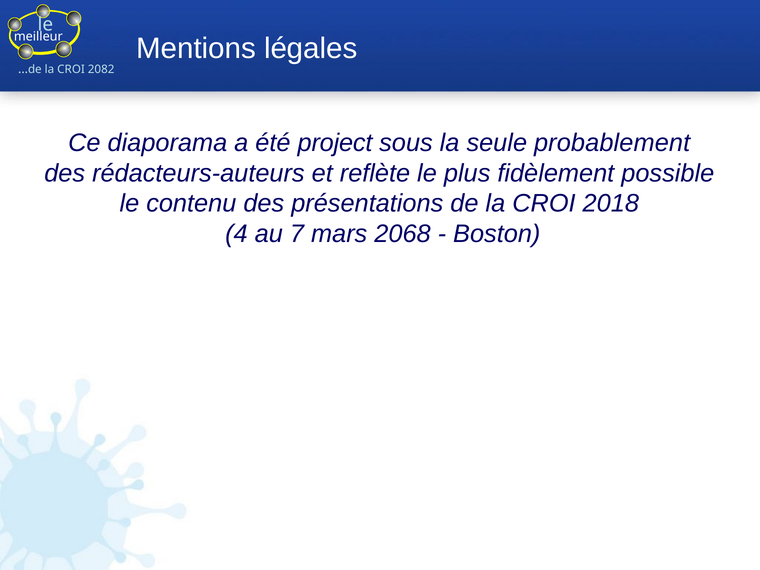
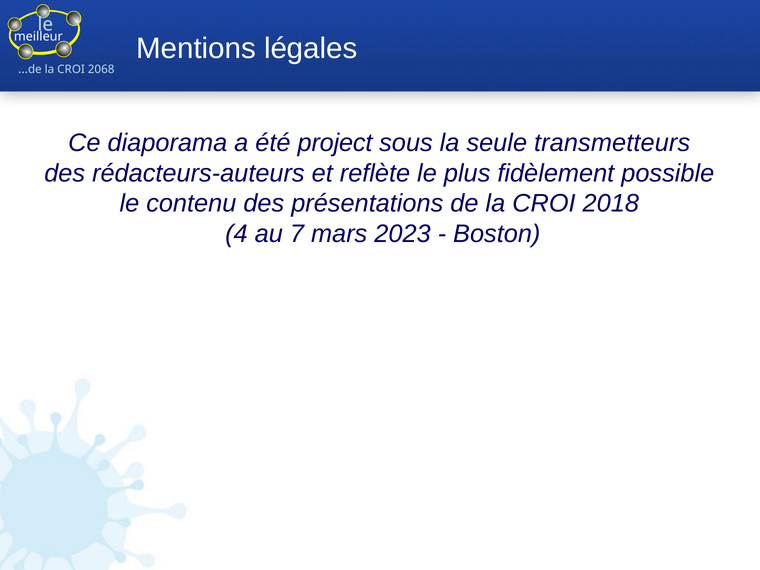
2082: 2082 -> 2068 (101, 70)
probablement: probablement -> transmetteurs (612, 143)
2068: 2068 -> 2023 (403, 234)
